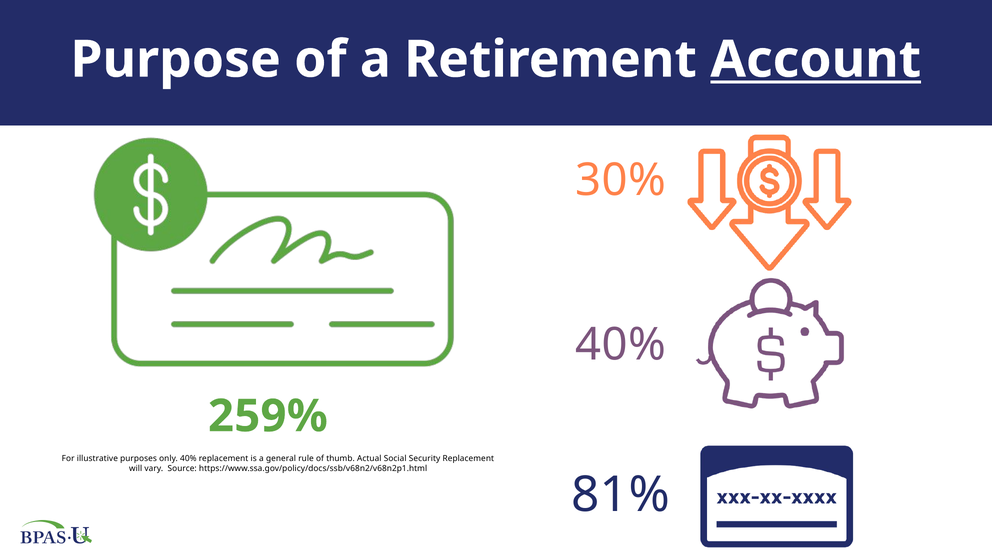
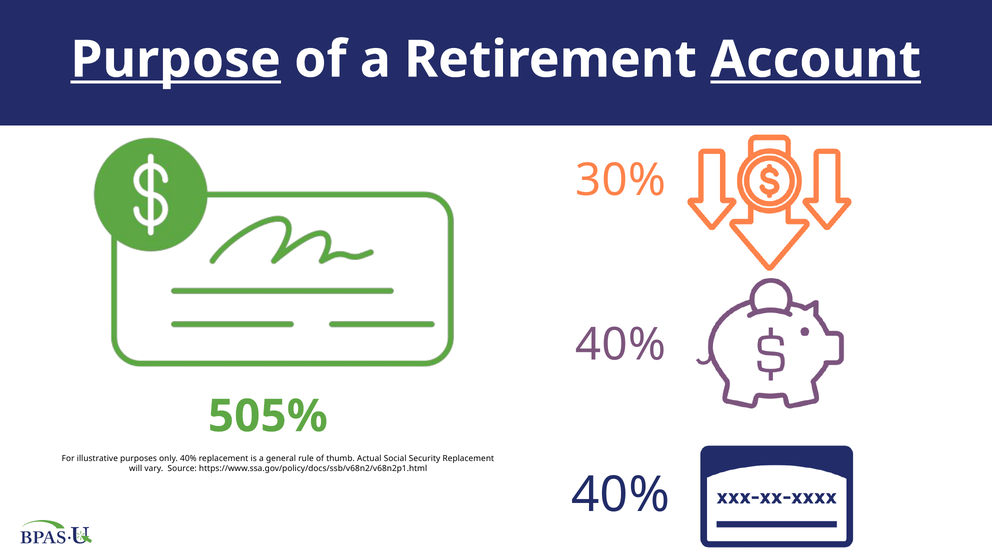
Purpose underline: none -> present (176, 60)
259%: 259% -> 505% (268, 416)
81%: 81% -> 40% (621, 495)
